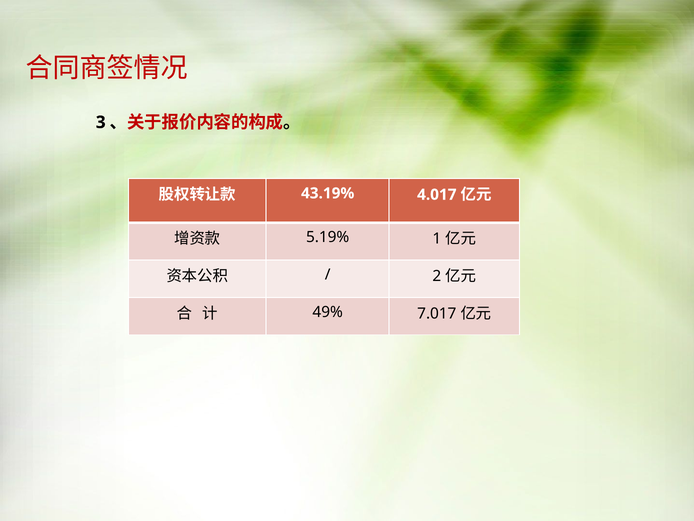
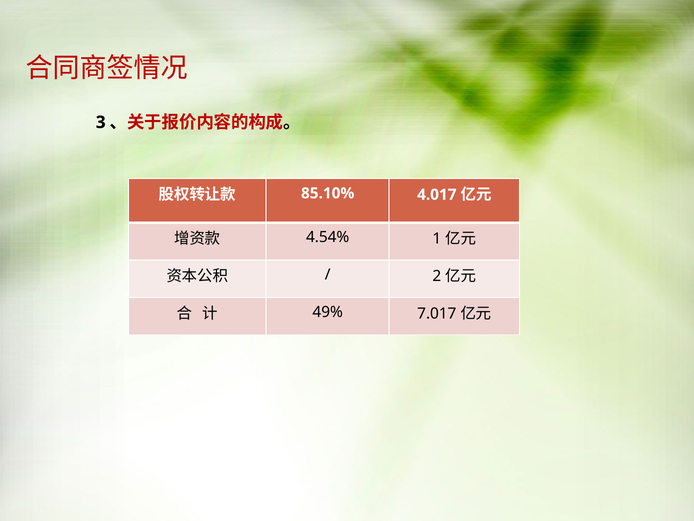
43.19%: 43.19% -> 85.10% (328, 193)
5.19%: 5.19% -> 4.54% (328, 237)
